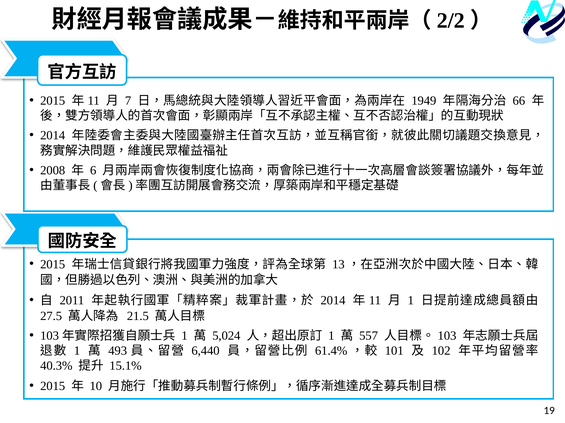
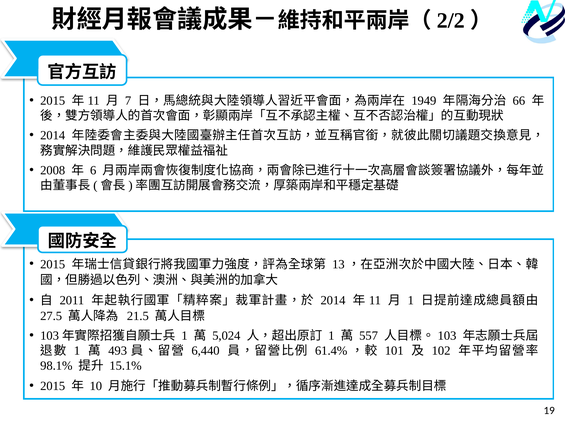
40.3%: 40.3% -> 98.1% (56, 366)
